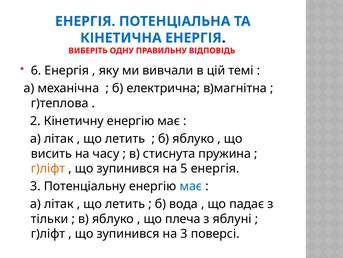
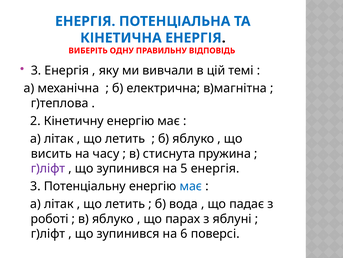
6: 6 -> 3 (36, 70)
г)ліфт colour: orange -> purple (48, 168)
тільки: тільки -> роботі (50, 218)
плеча: плеча -> парах (183, 218)
на 3: 3 -> 6 (184, 233)
